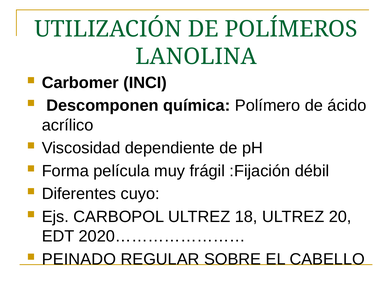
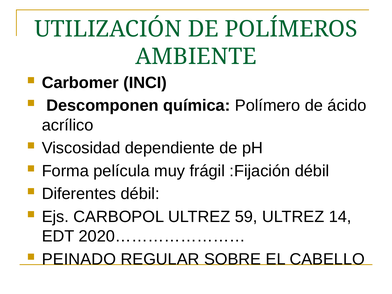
LANOLINA: LANOLINA -> AMBIENTE (196, 57)
Diferentes cuyo: cuyo -> débil (140, 194)
18: 18 -> 59 (246, 217)
20: 20 -> 14 (340, 217)
